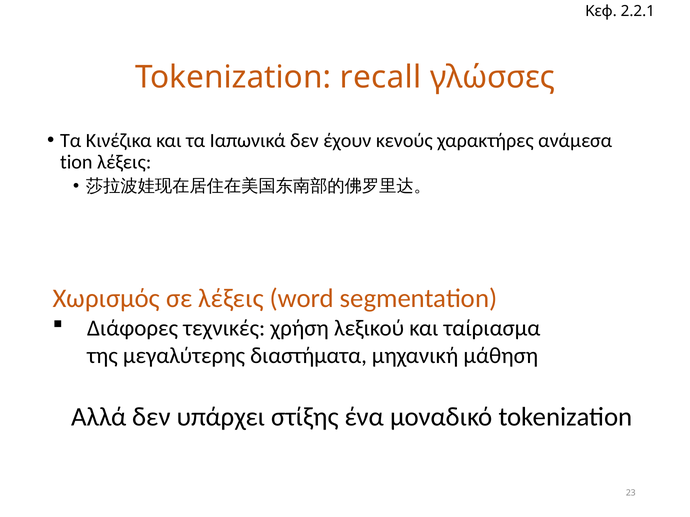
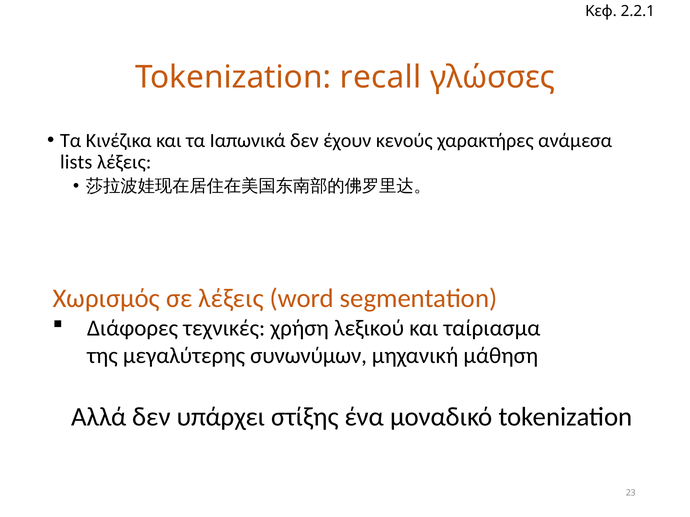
tion: tion -> lists (76, 162)
διαστήματα: διαστήματα -> συνωνύμων (309, 356)
